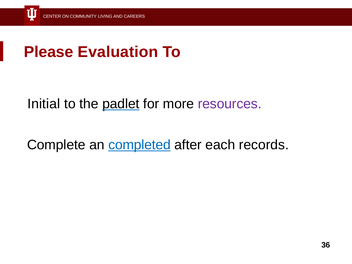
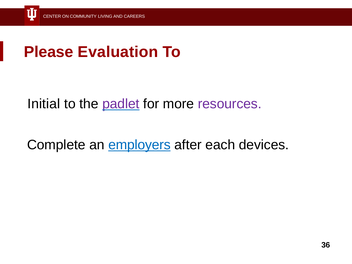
padlet colour: black -> purple (121, 104)
completed: completed -> employers (139, 145)
records: records -> devices (264, 145)
